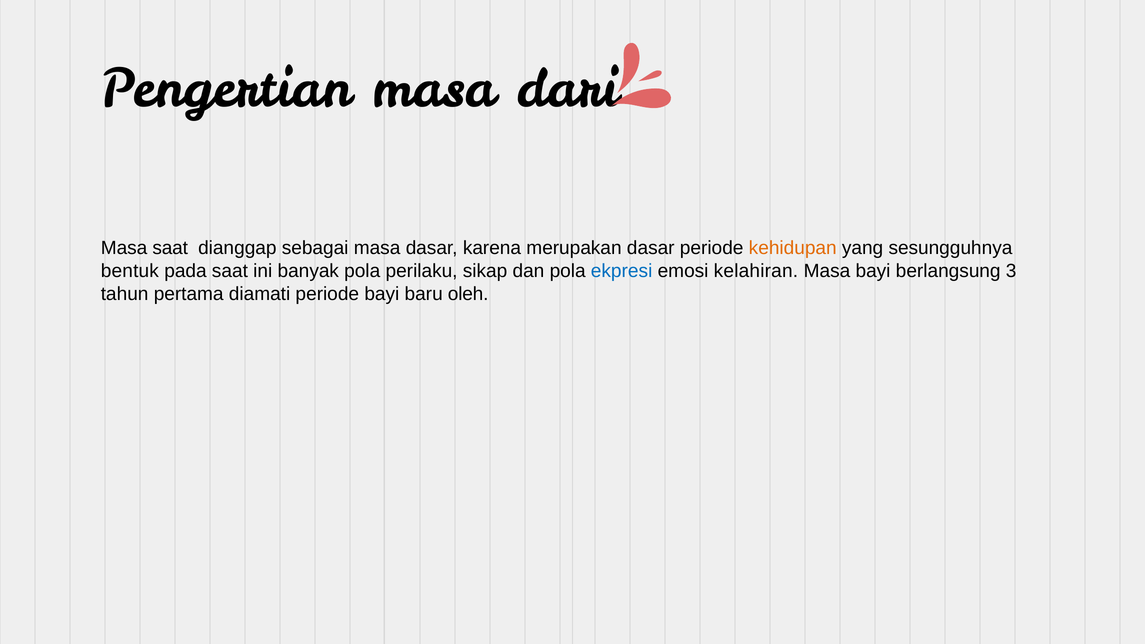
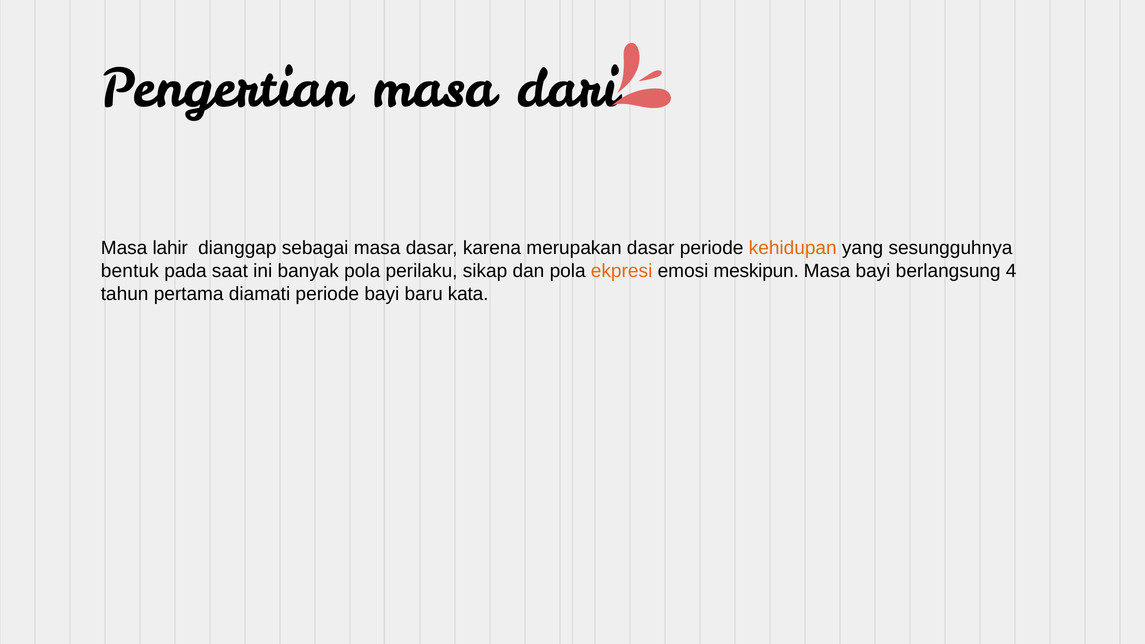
Masa saat: saat -> lahir (170, 248)
ekpresi colour: blue -> orange (622, 271)
kelahiran: kelahiran -> meskipun (756, 271)
3: 3 -> 4 (1011, 271)
oleh: oleh -> kata (468, 294)
